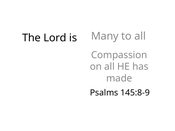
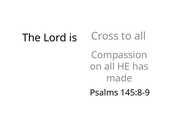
Many: Many -> Cross (105, 36)
